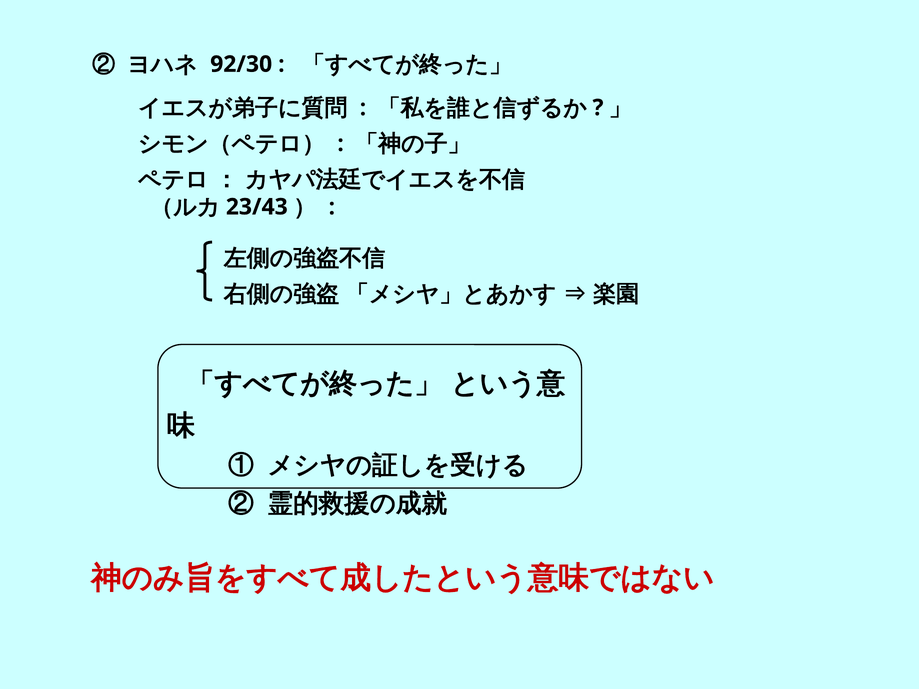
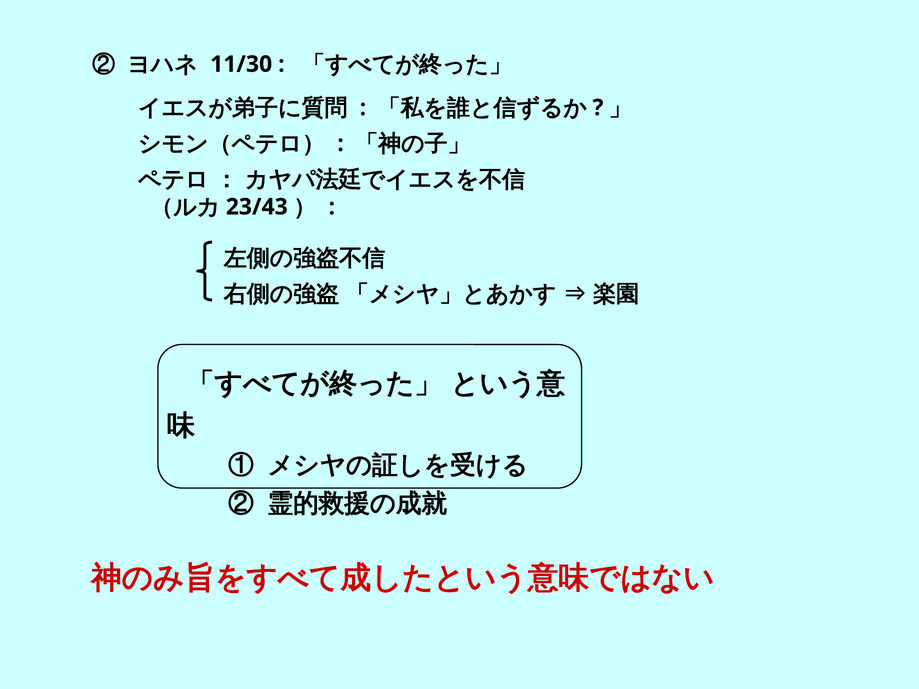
92/30: 92/30 -> 11/30 (241, 64)
